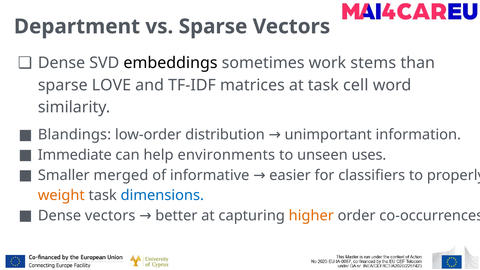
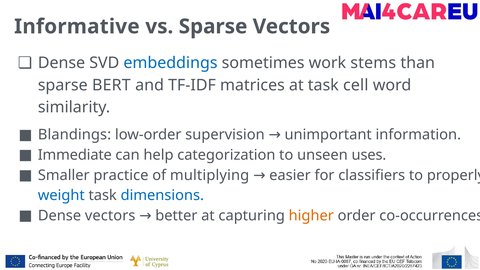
Department: Department -> Informative (77, 27)
embeddings colour: black -> blue (170, 63)
LOVE: LOVE -> BERT (111, 85)
distribution: distribution -> supervision (225, 135)
environments: environments -> categorization (226, 155)
merged: merged -> practice (121, 175)
informative: informative -> multiplying (210, 175)
weight colour: orange -> blue (61, 195)
